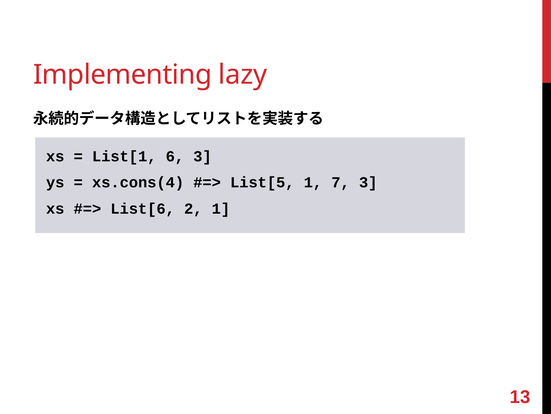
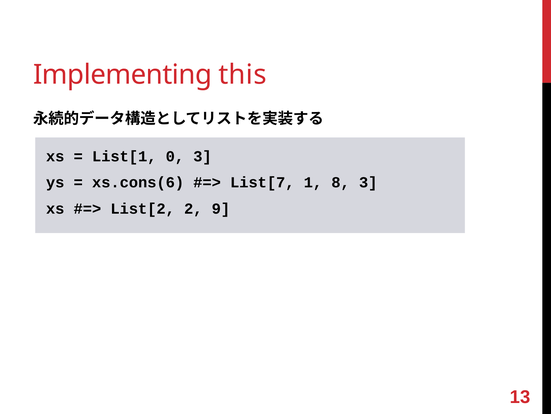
lazy: lazy -> this (242, 74)
6: 6 -> 0 (175, 156)
xs.cons(4: xs.cons(4 -> xs.cons(6 (138, 182)
List[5: List[5 -> List[7 (262, 182)
7: 7 -> 8 (341, 182)
List[6: List[6 -> List[2 (143, 208)
2 1: 1 -> 9 (221, 208)
